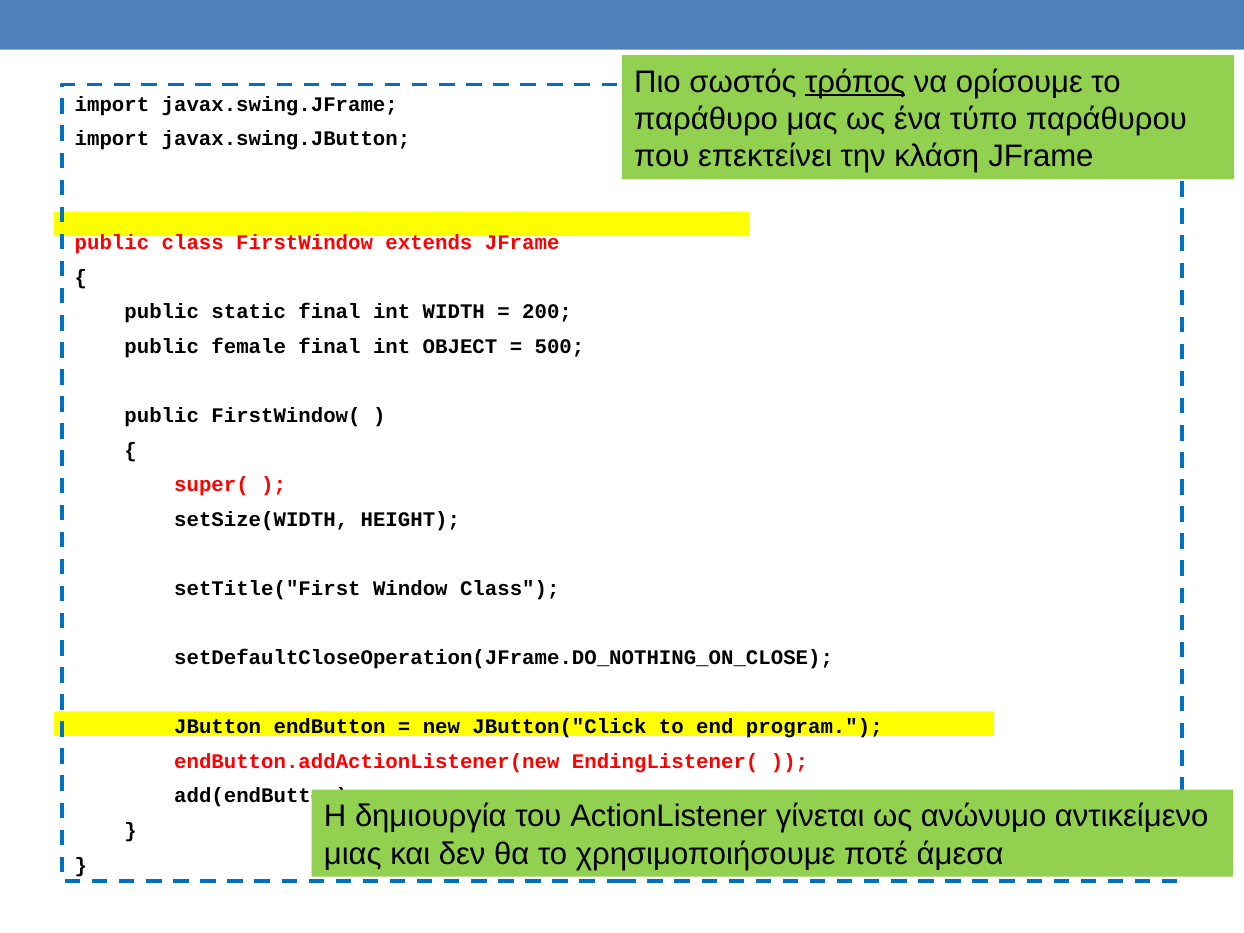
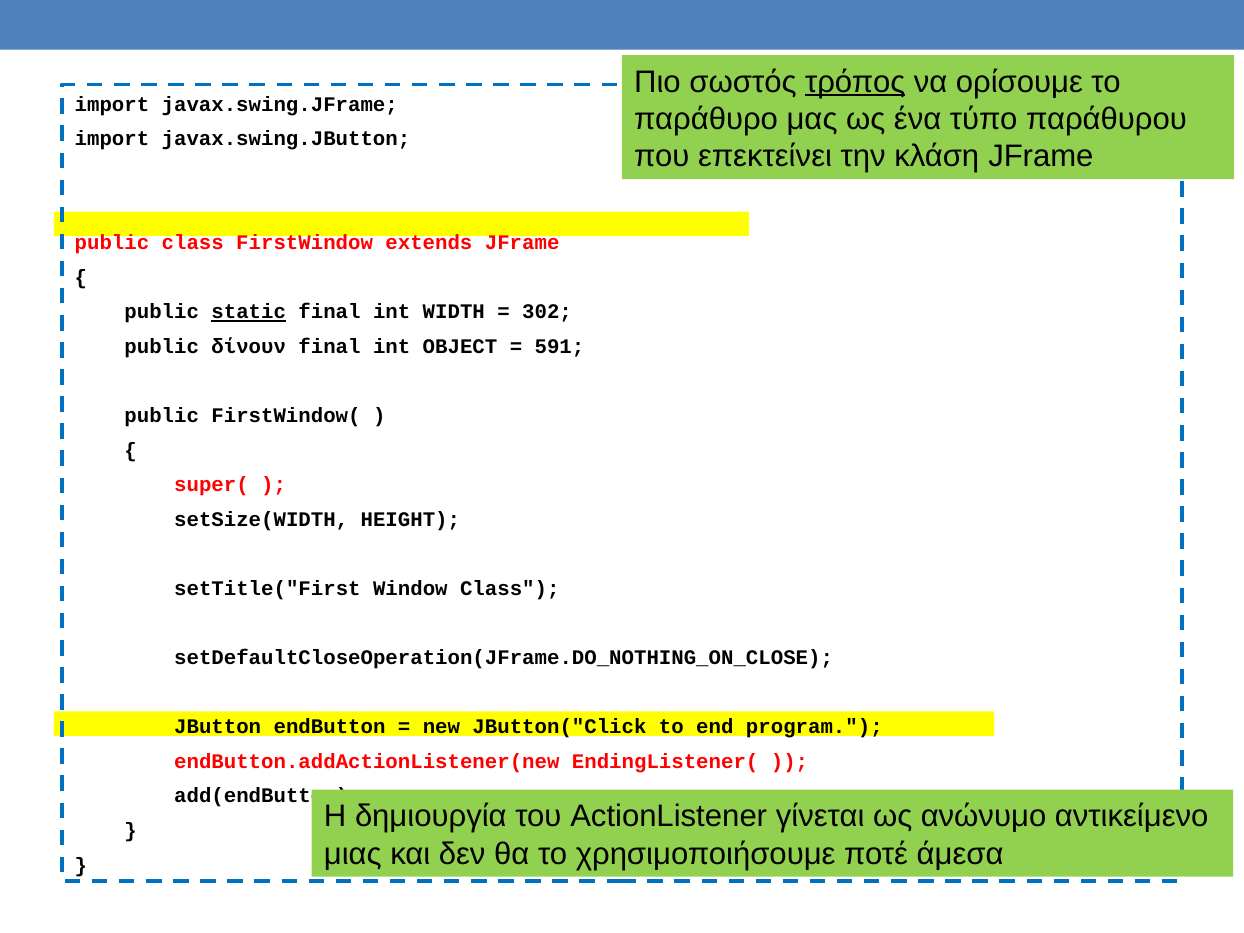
static underline: none -> present (249, 312)
200: 200 -> 302 (547, 312)
female: female -> δίνουν (249, 347)
500: 500 -> 591 (559, 347)
